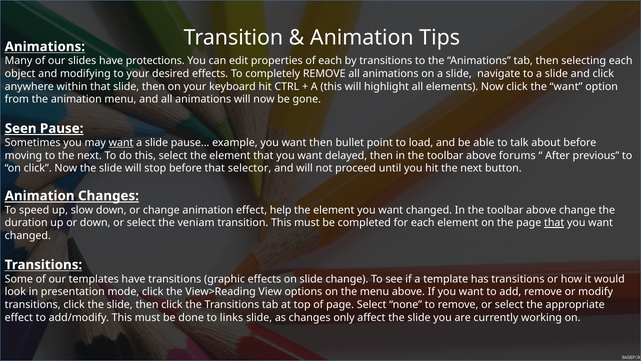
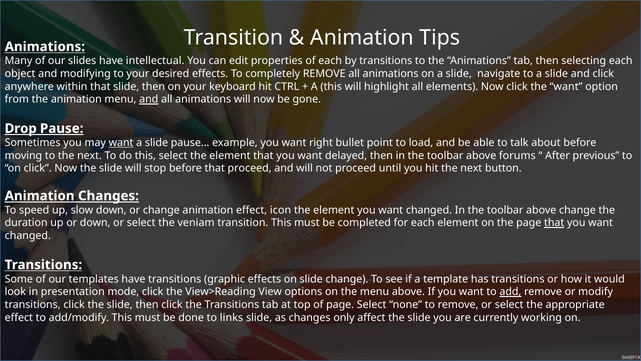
protections: protections -> intellectual (155, 61)
and underline: none -> present (149, 99)
Seen: Seen -> Drop (21, 128)
want then: then -> right (321, 143)
that selector: selector -> proceed (250, 168)
help: help -> icon (281, 210)
add underline: none -> present (510, 292)
